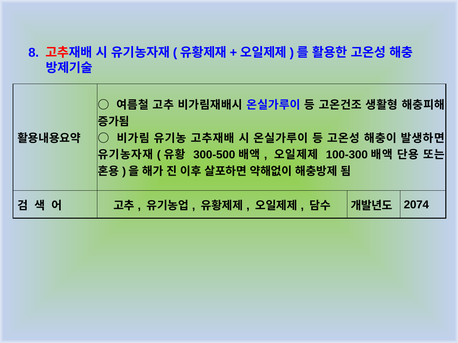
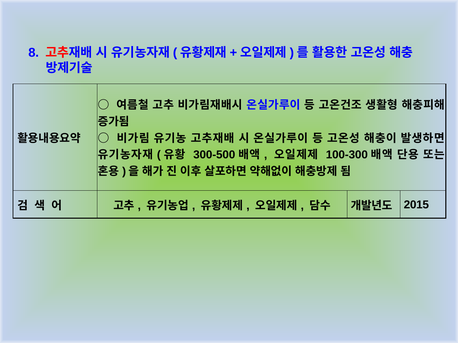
2074: 2074 -> 2015 (416, 205)
